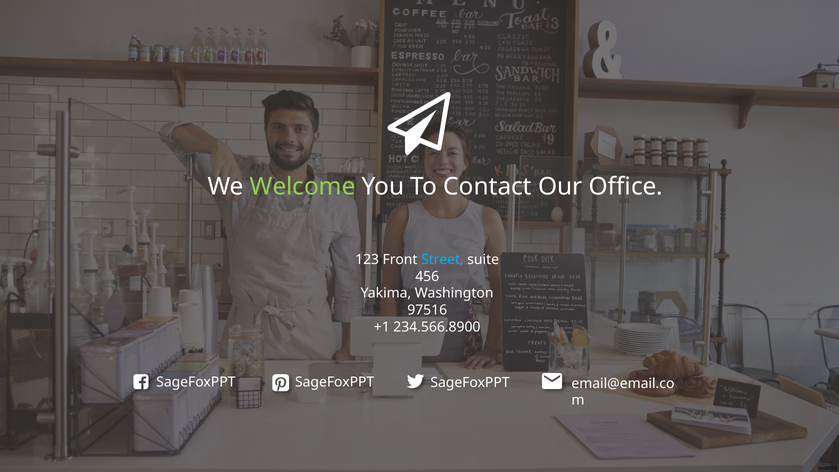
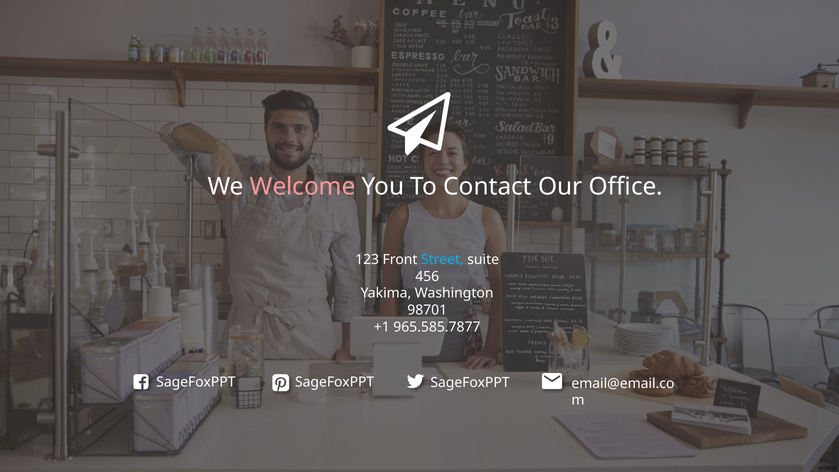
Welcome colour: light green -> pink (303, 186)
97516: 97516 -> 98701 (427, 310)
234.566.8900: 234.566.8900 -> 965.585.7877 (437, 327)
